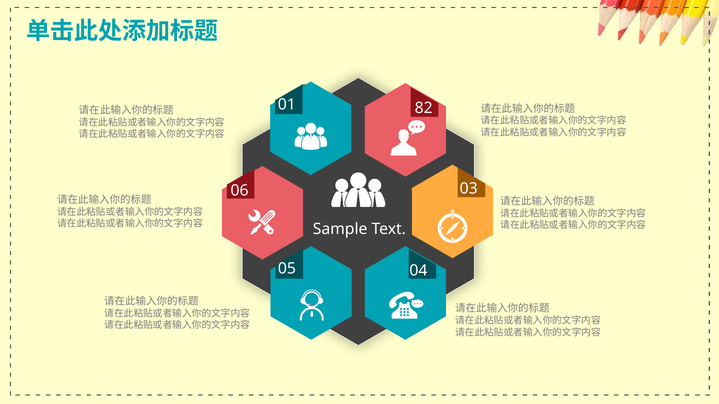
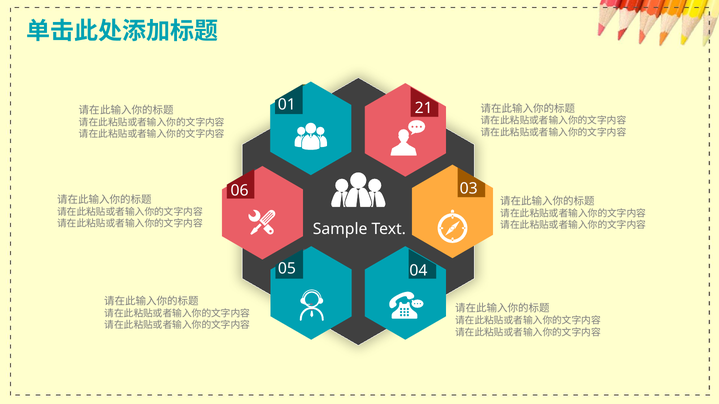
82: 82 -> 21 (424, 108)
